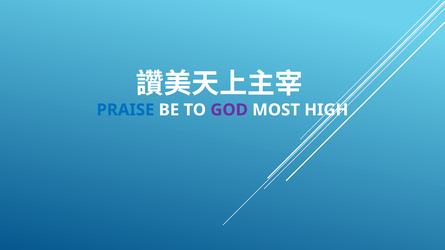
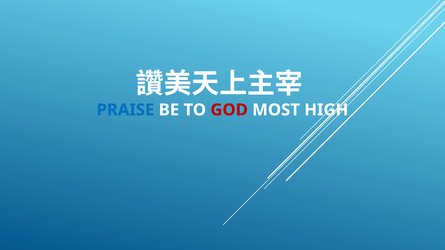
GOD colour: purple -> red (229, 110)
